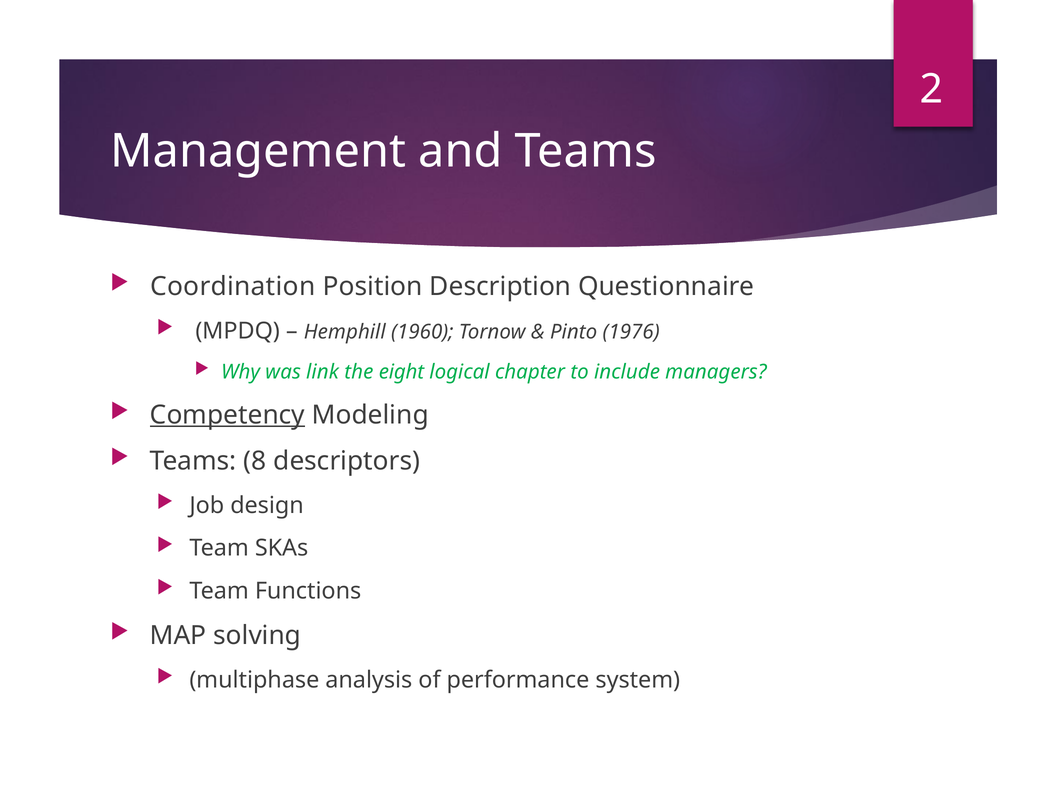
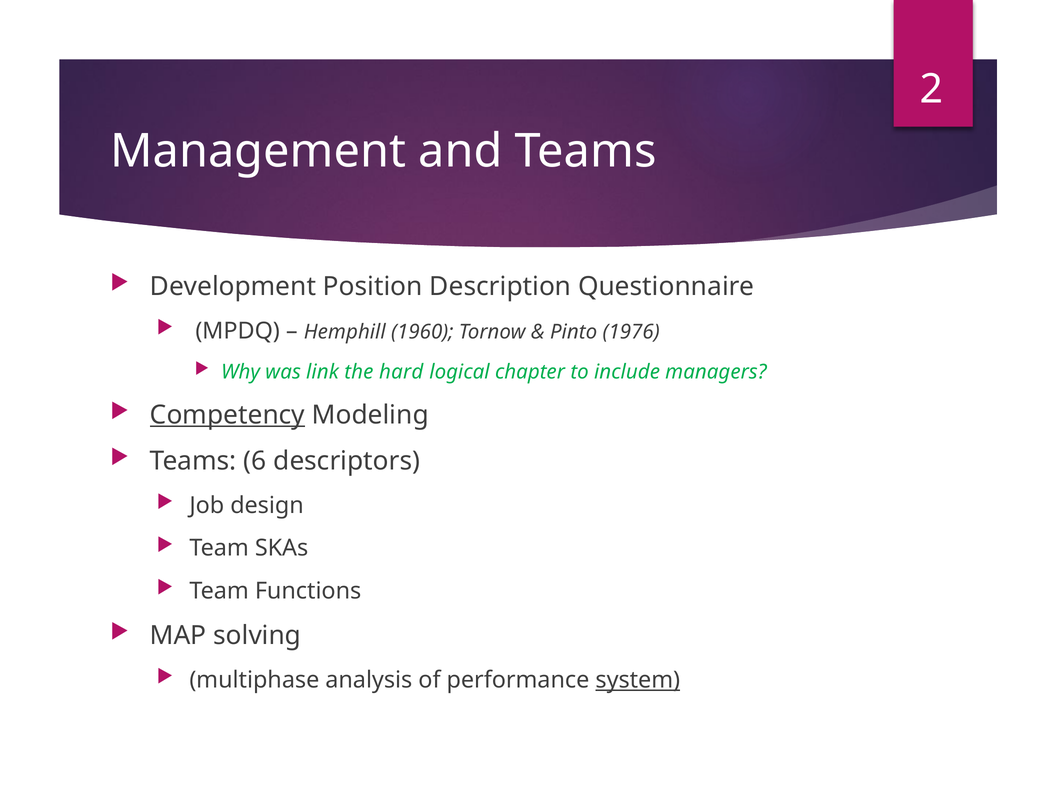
Coordination: Coordination -> Development (233, 287)
eight: eight -> hard (401, 372)
8: 8 -> 6 (255, 461)
system underline: none -> present (638, 680)
